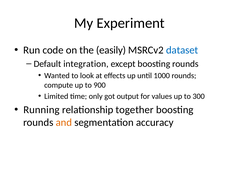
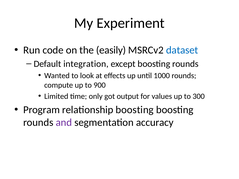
Running: Running -> Program (42, 110)
relationship together: together -> boosting (135, 110)
and colour: orange -> purple (64, 123)
